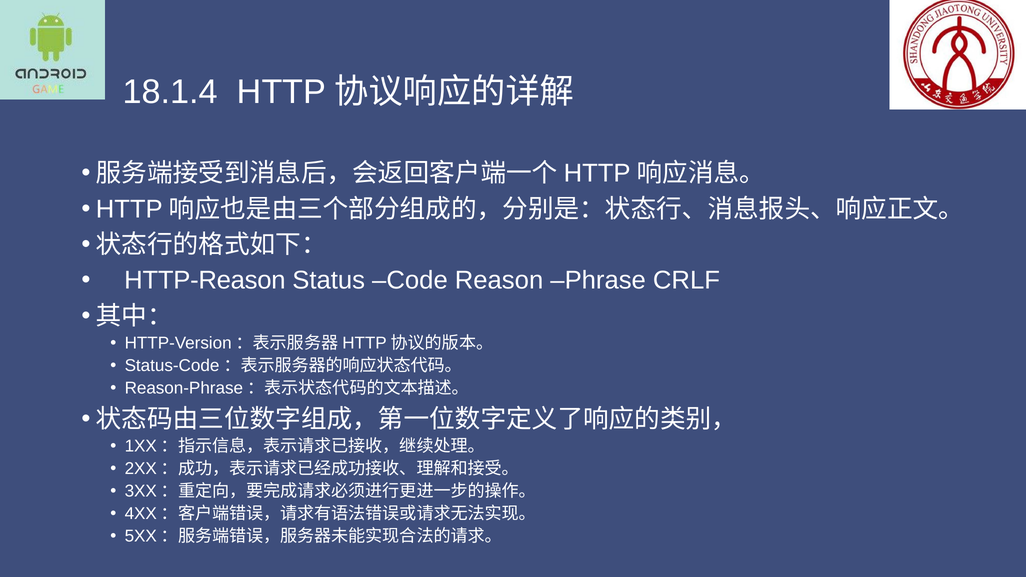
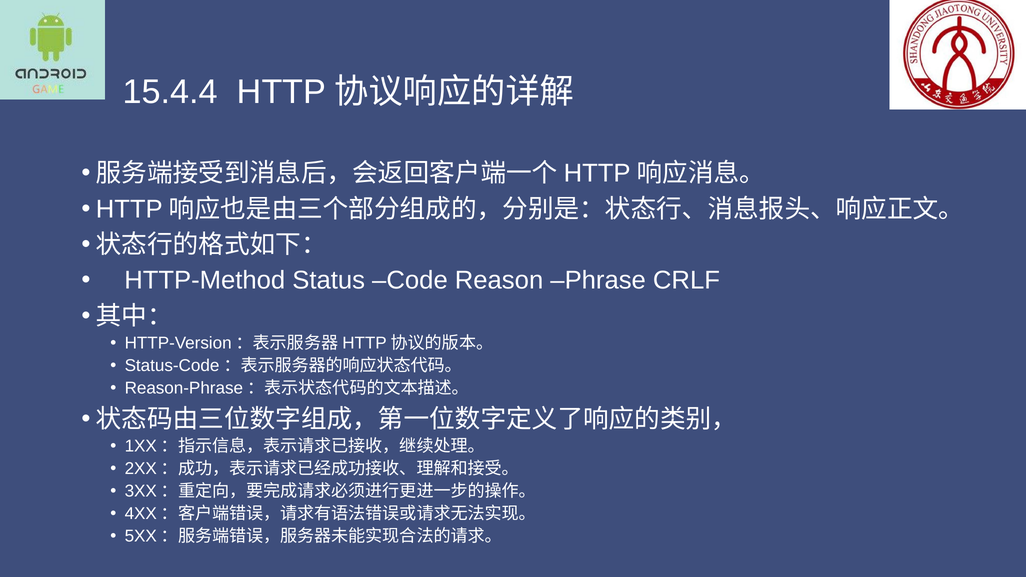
18.1.4: 18.1.4 -> 15.4.4 (170, 92)
HTTP-Reason: HTTP-Reason -> HTTP-Method (205, 281)
